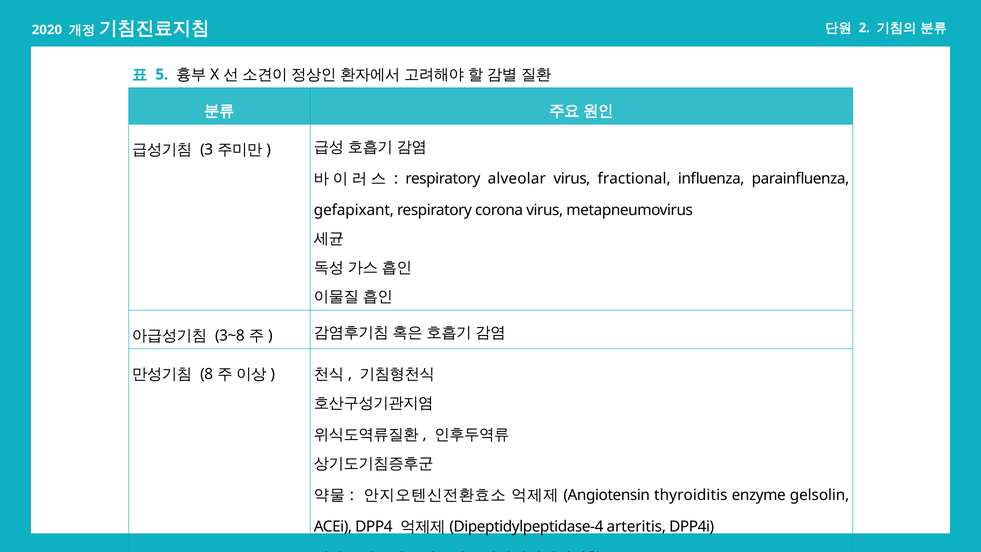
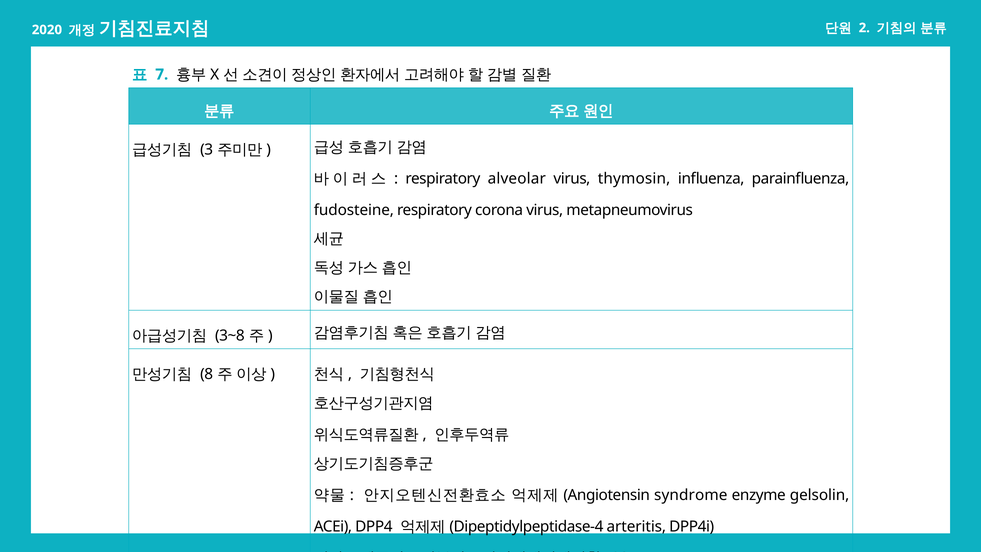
5: 5 -> 7 (162, 74)
fractional: fractional -> thymosin (634, 178)
gefapixant: gefapixant -> fudosteine (354, 210)
thyroiditis: thyroiditis -> syndrome (691, 495)
